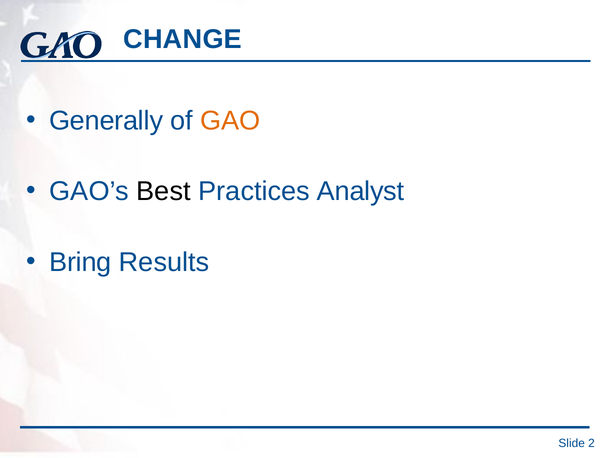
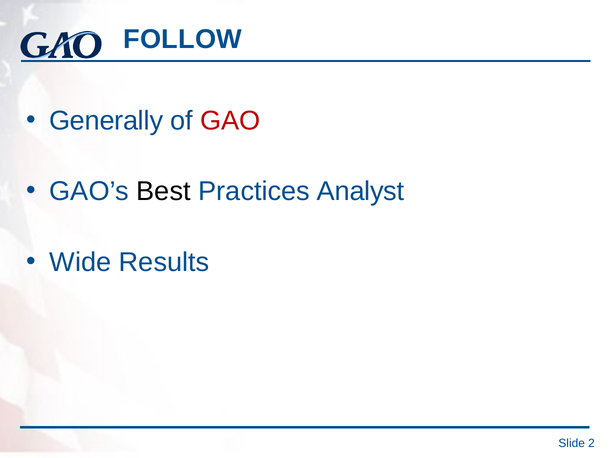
CHANGE: CHANGE -> FOLLOW (183, 39)
GAO colour: orange -> red (230, 121)
Bring: Bring -> Wide (80, 263)
